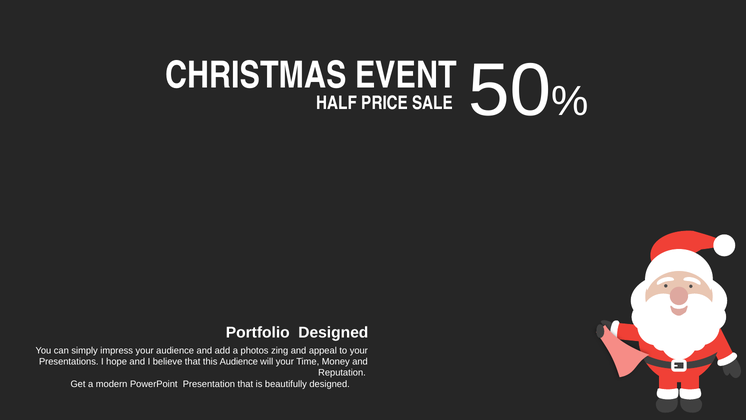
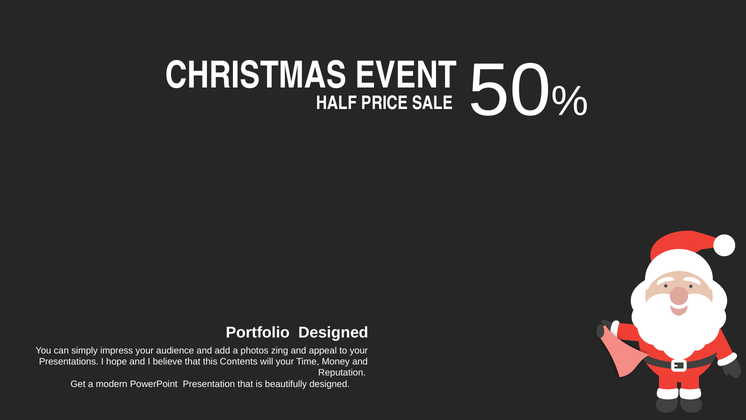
this Audience: Audience -> Contents (239, 361)
